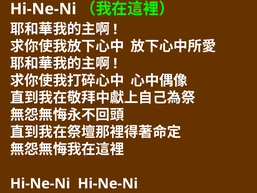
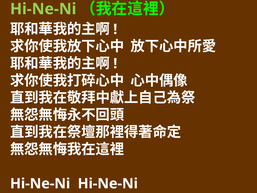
Hi-Ne-Ni colour: white -> light green (43, 9)
